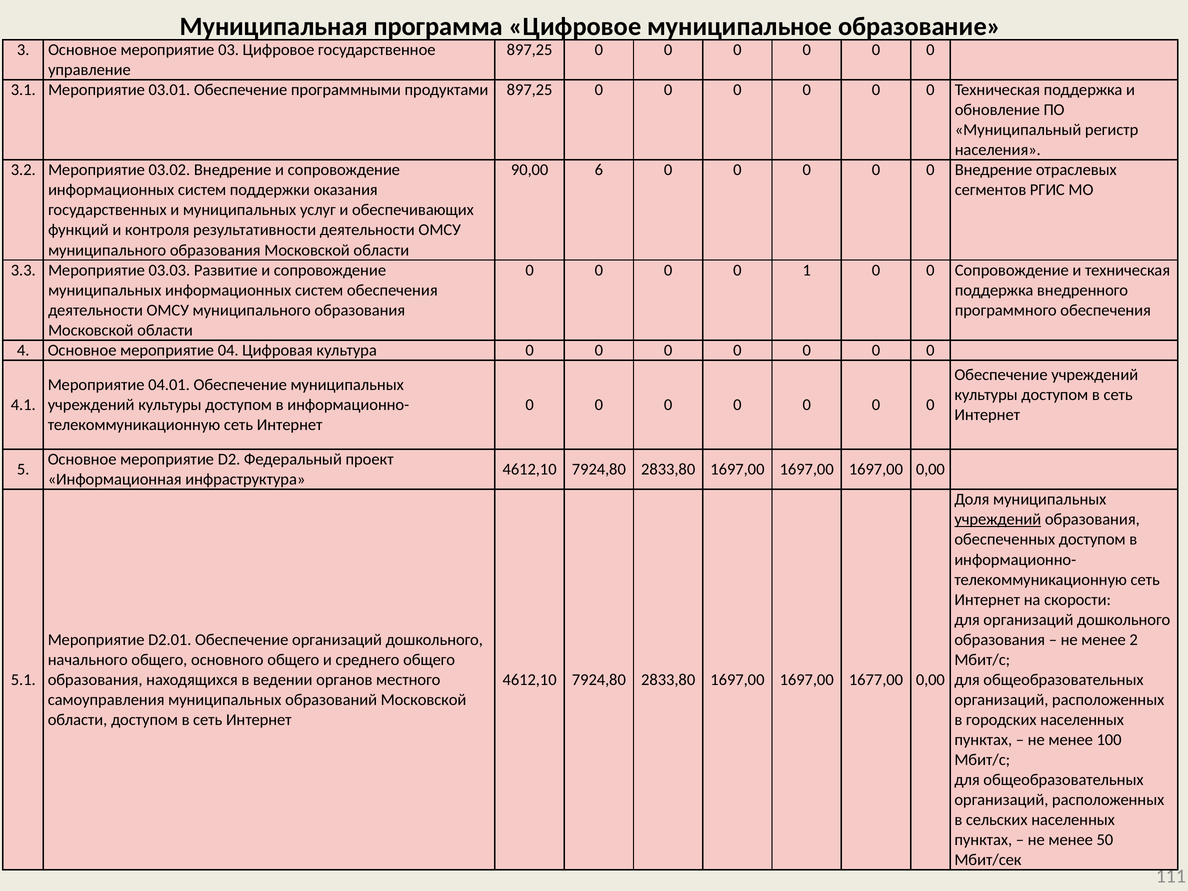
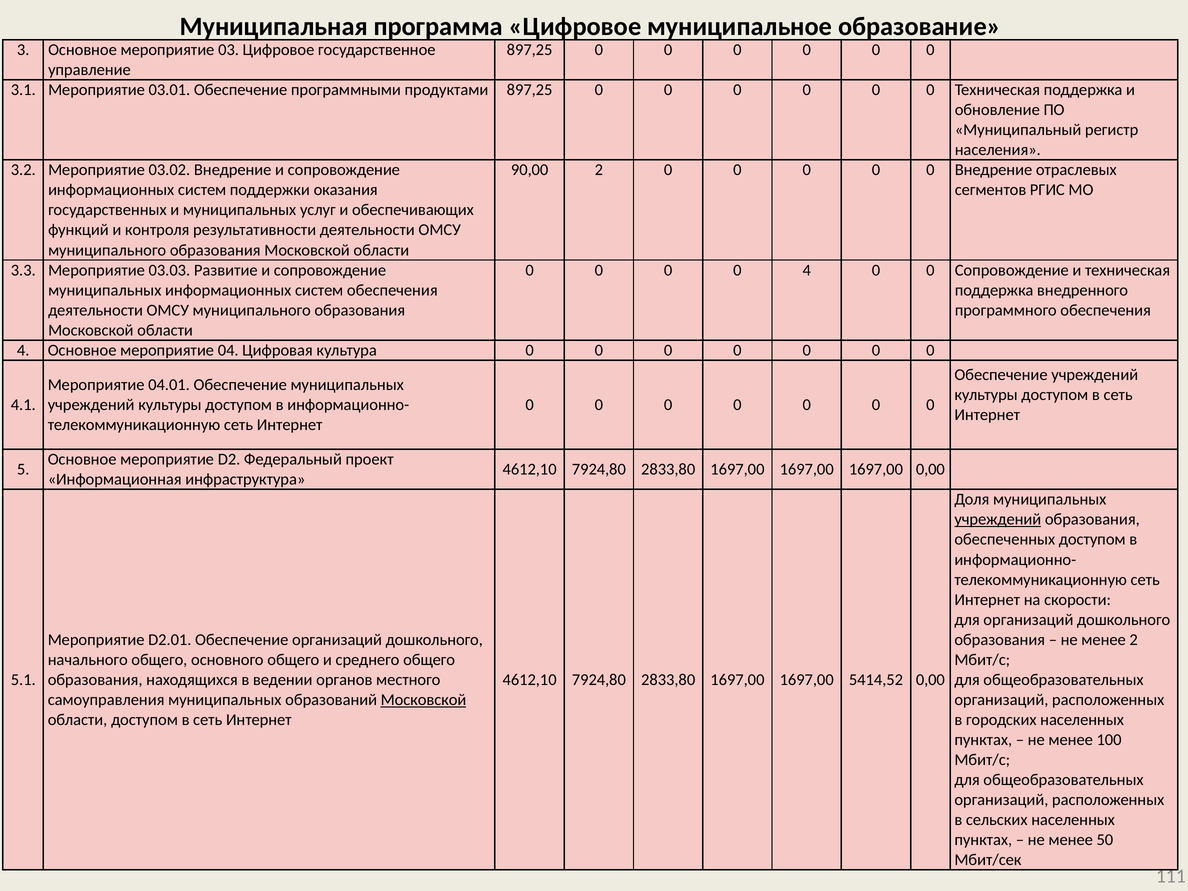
90,00 6: 6 -> 2 (599, 170)
0 1: 1 -> 4 (807, 270)
1677,00: 1677,00 -> 5414,52 (876, 680)
Московской underline: none -> present (423, 700)
